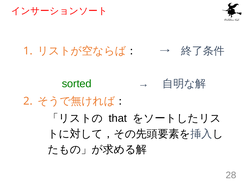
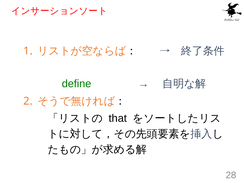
sorted: sorted -> define (77, 84)
